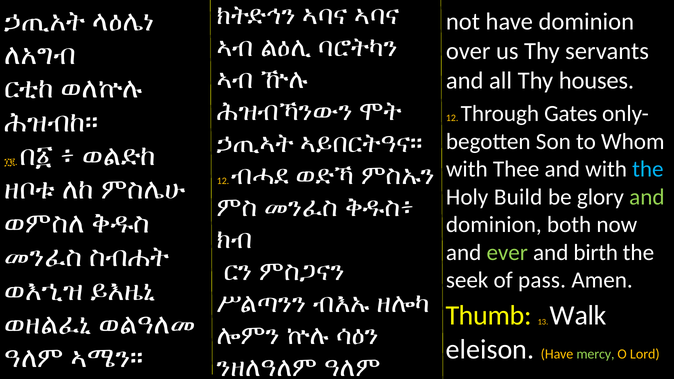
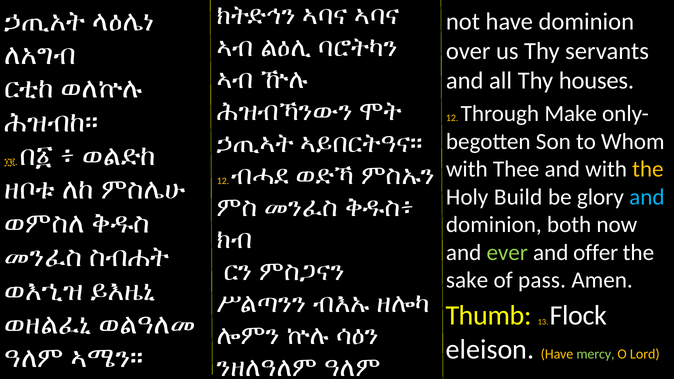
Gates: Gates -> Make (571, 114)
the colour: light blue -> yellow (648, 169)
and colour: light green -> light blue (647, 197)
birth: birth -> offer (596, 253)
seek: seek -> sake (467, 280)
Walk: Walk -> Flock (578, 316)
